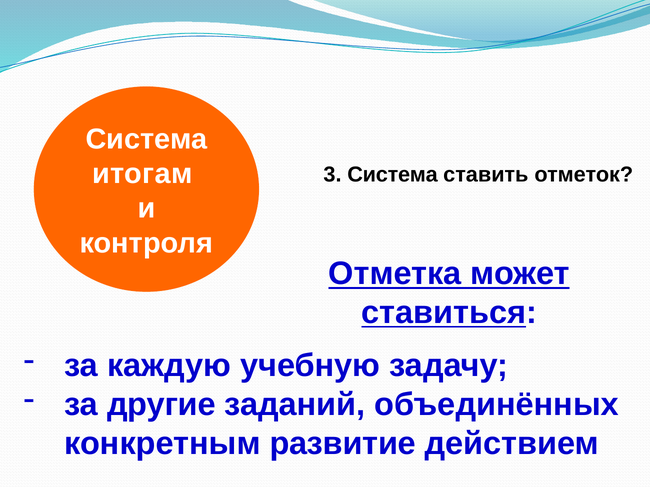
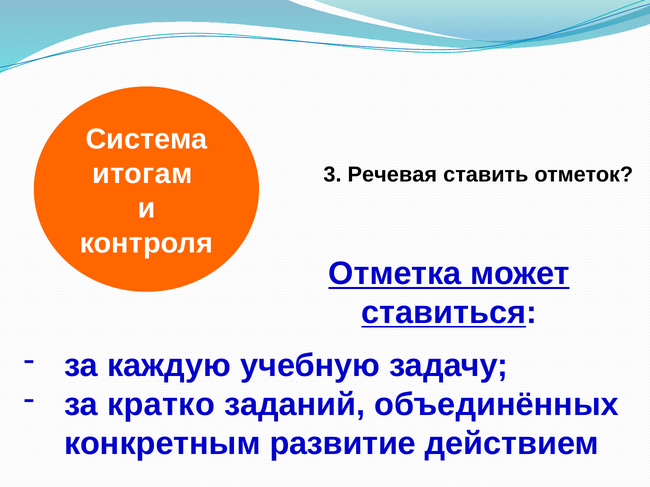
3 Система: Система -> Речевая (392, 175)
другие: другие -> кратко (161, 405)
